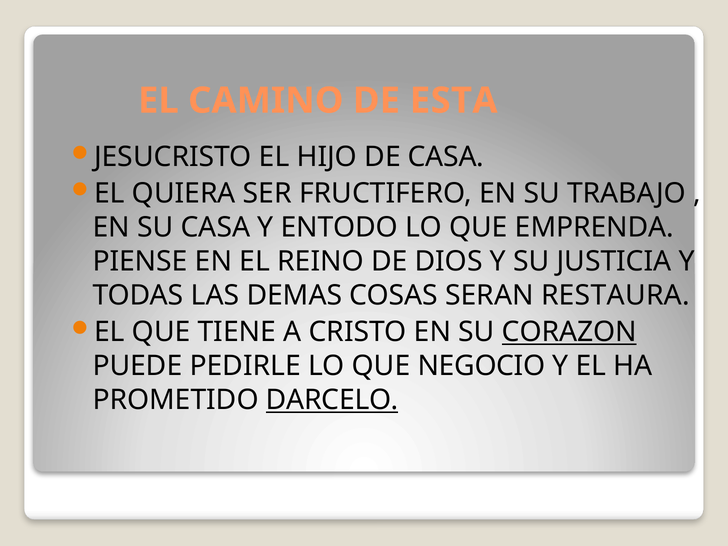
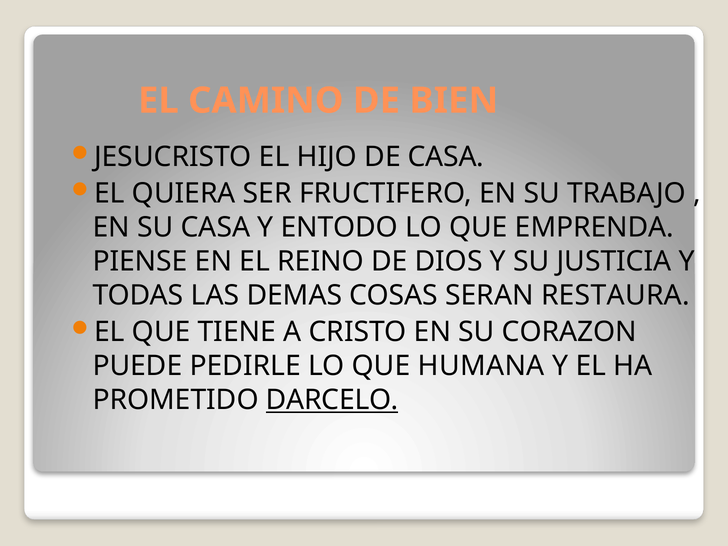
ESTA: ESTA -> BIEN (454, 101)
CORAZON underline: present -> none (569, 332)
NEGOCIO: NEGOCIO -> HUMANA (481, 366)
